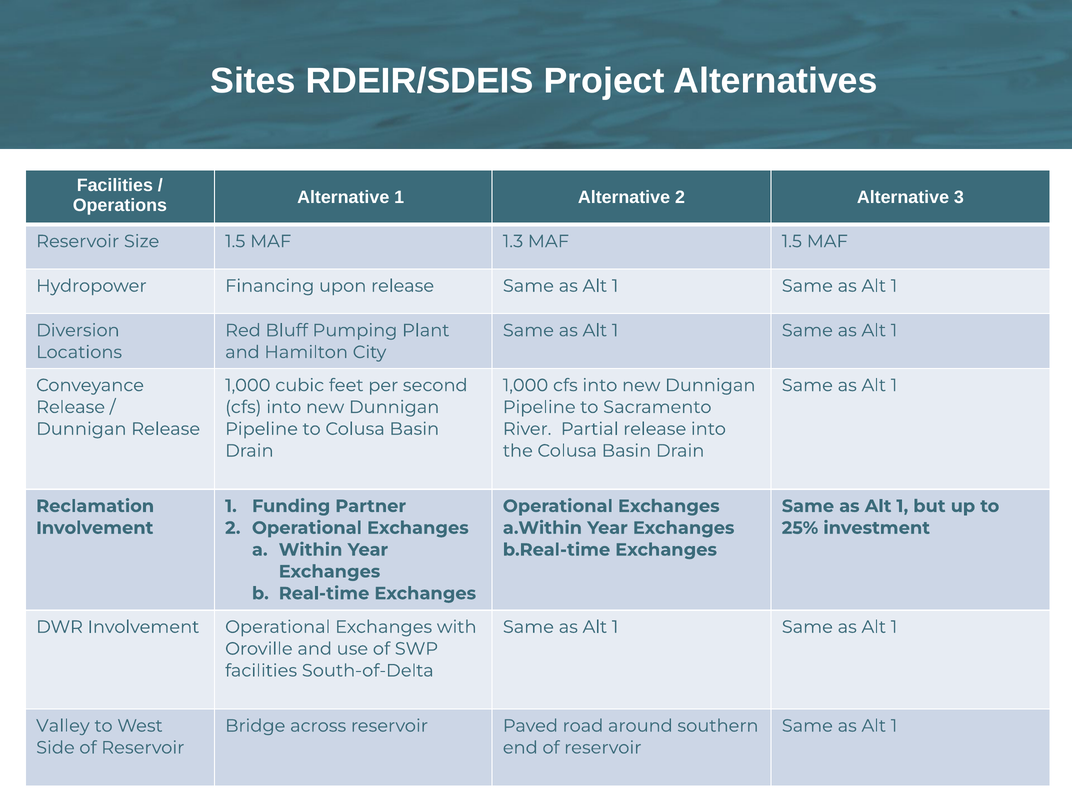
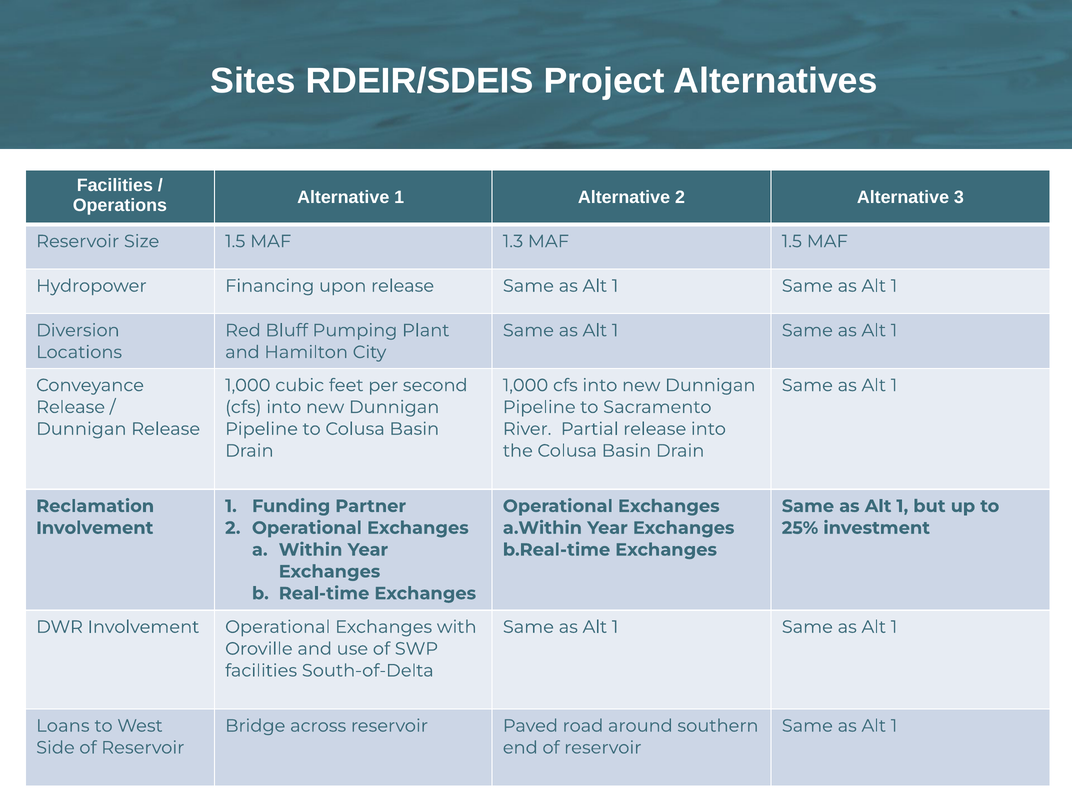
Valley: Valley -> Loans (63, 726)
